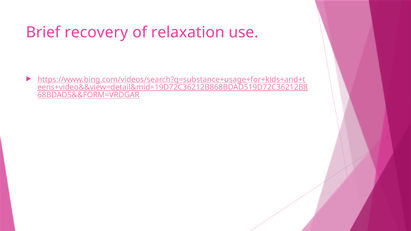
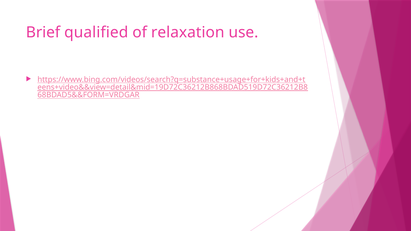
recovery: recovery -> qualified (96, 32)
